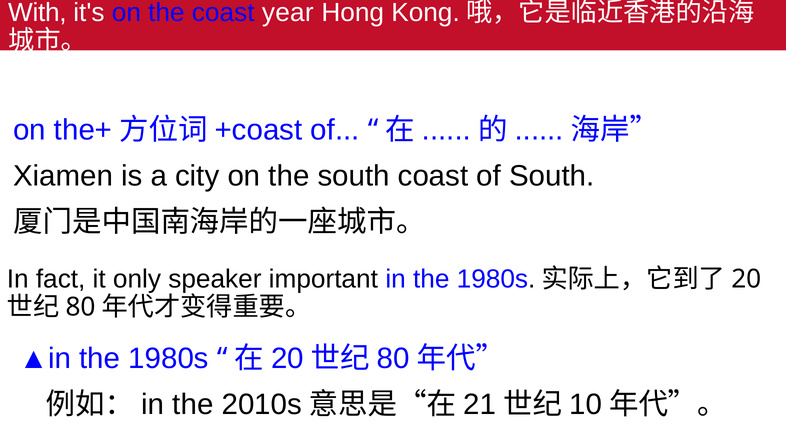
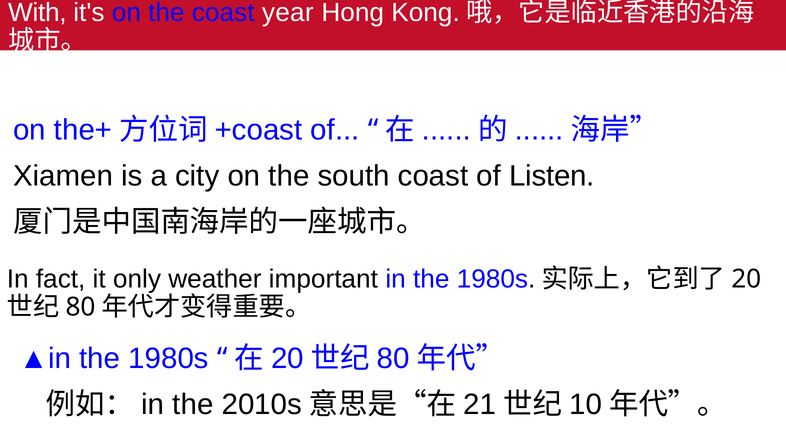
of South: South -> Listen (552, 176)
speaker: speaker -> weather (215, 279)
